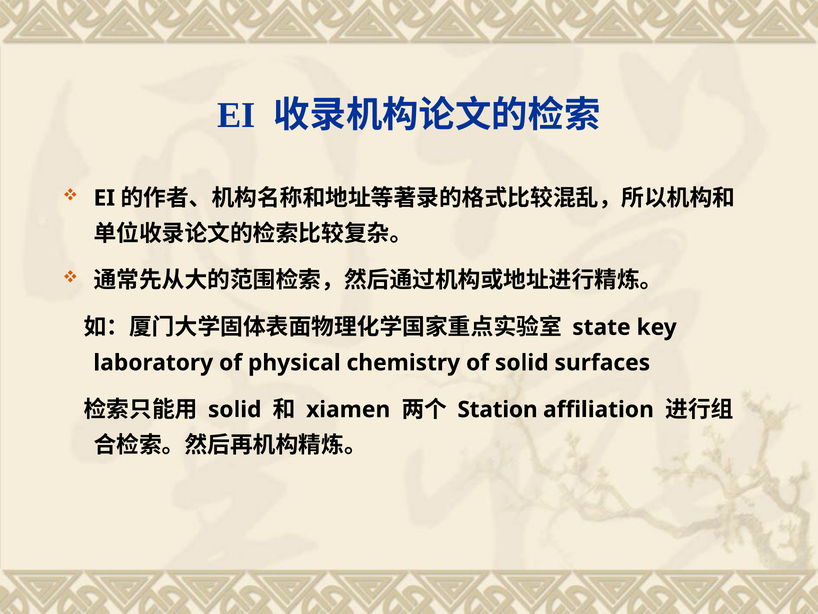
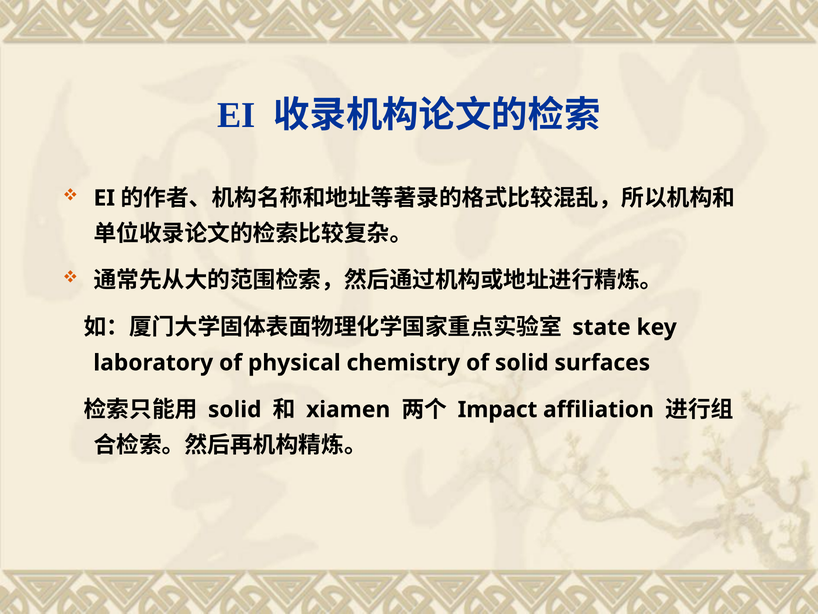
Station: Station -> Impact (497, 409)
